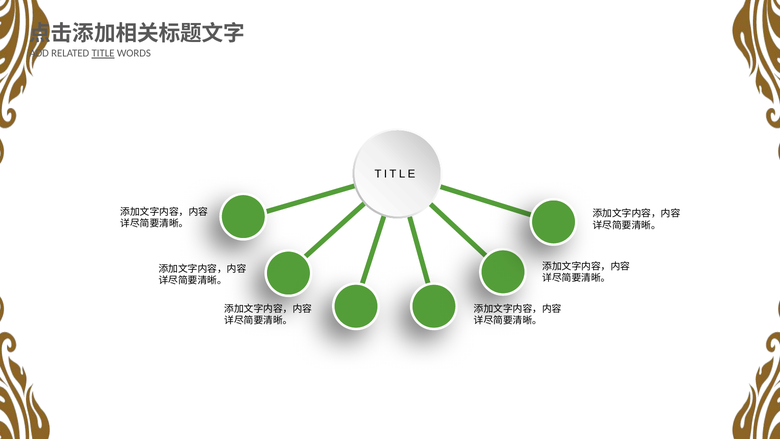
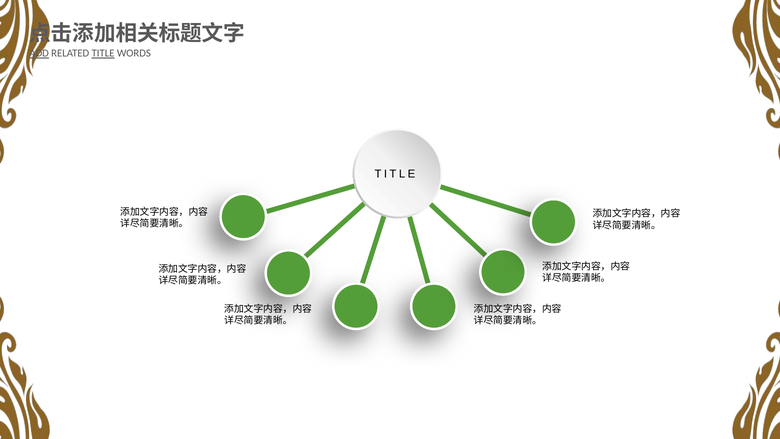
ADD underline: none -> present (39, 53)
